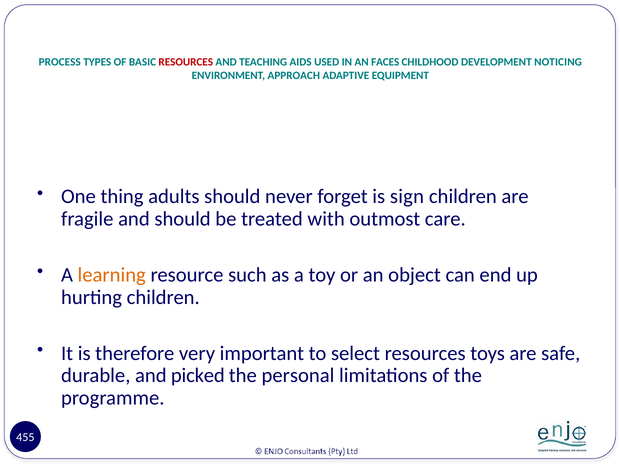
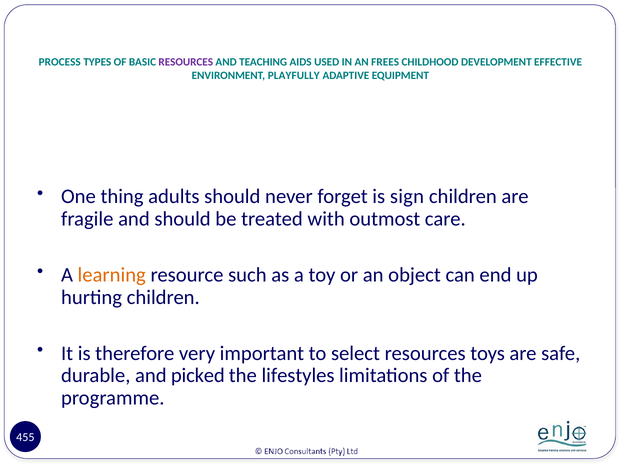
RESOURCES colour: red -> purple (186, 62)
FACES: FACES -> FREES (385, 62)
NOTICING: NOTICING -> EFFECTIVE (558, 62)
APPROACH: APPROACH -> PLAYFULLY (294, 76)
personal: personal -> lifestyles (298, 376)
